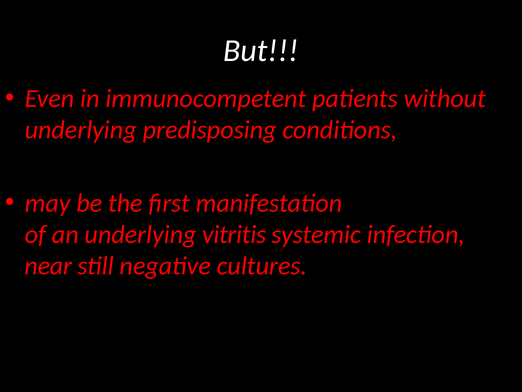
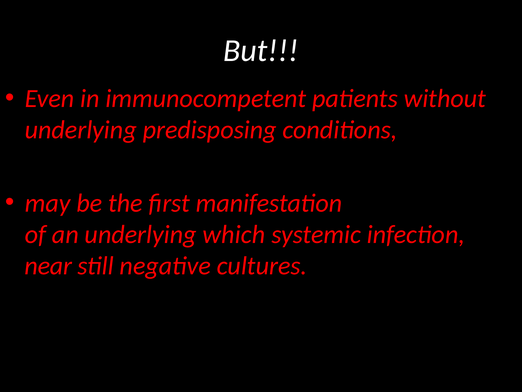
vitritis: vitritis -> which (234, 234)
